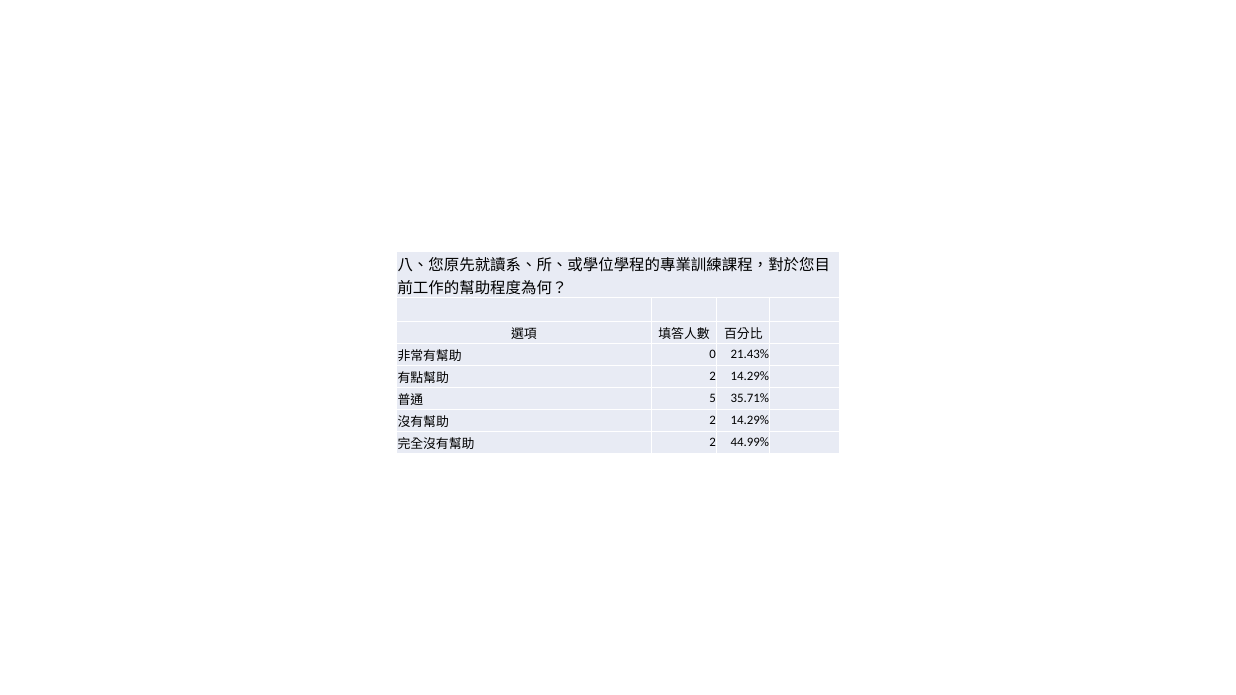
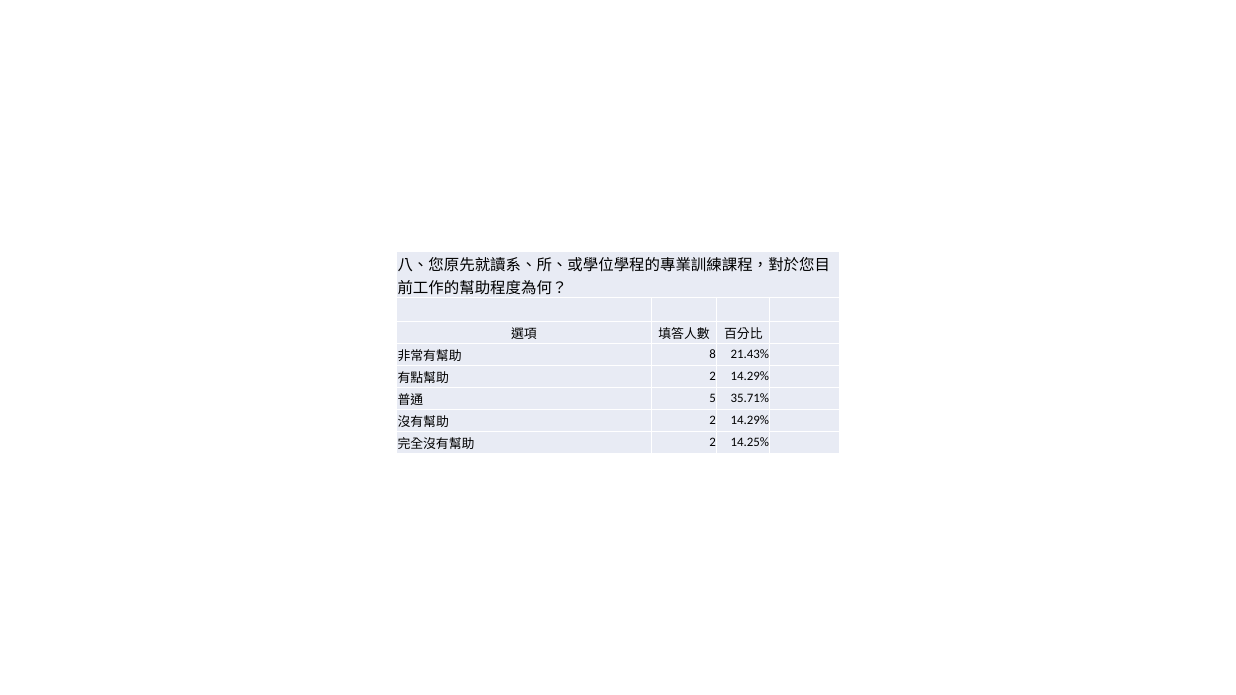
0: 0 -> 8 (713, 355)
44.99%: 44.99% -> 14.25% (750, 443)
